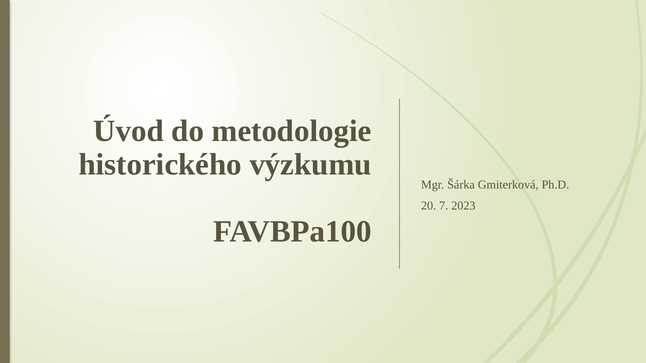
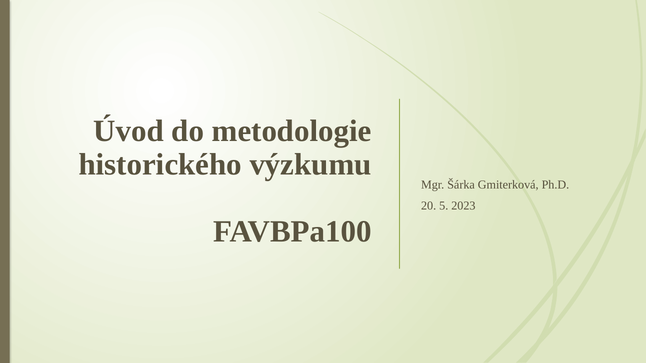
7: 7 -> 5 (444, 206)
